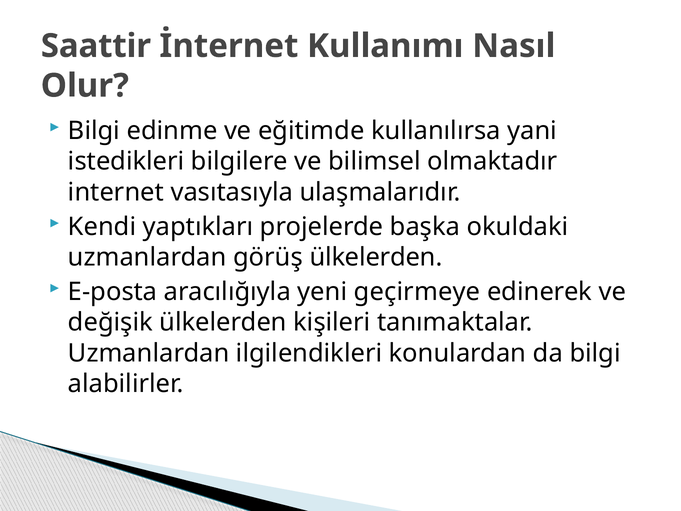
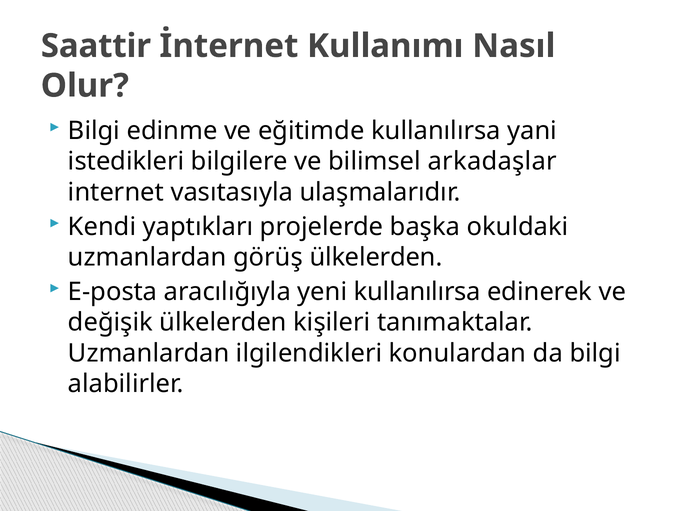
olmaktadır: olmaktadır -> arkadaşlar (492, 161)
yeni geçirmeye: geçirmeye -> kullanılırsa (417, 292)
